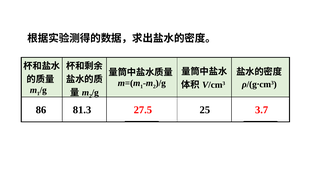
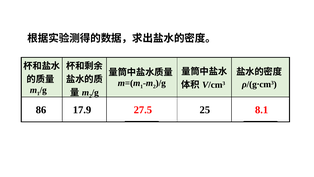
81.3: 81.3 -> 17.9 (82, 110)
3.7: 3.7 -> 8.1 (262, 110)
